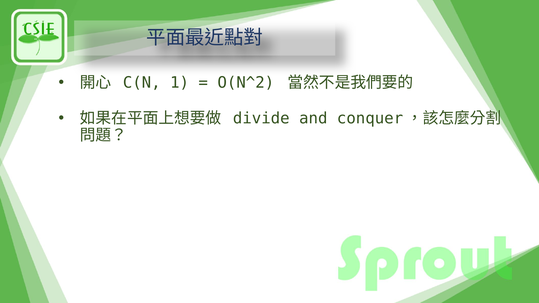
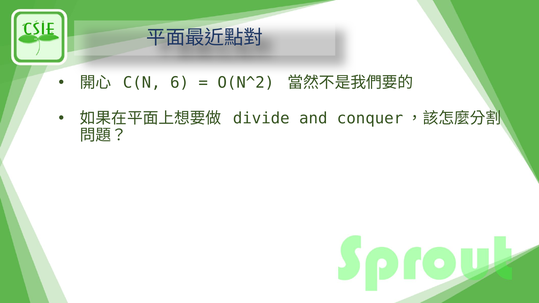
1: 1 -> 6 (180, 83)
